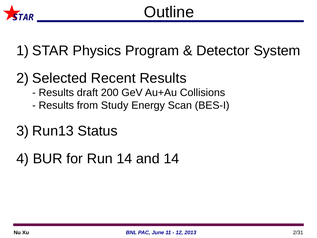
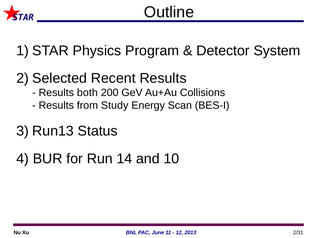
draft: draft -> both (87, 93)
and 14: 14 -> 10 (171, 158)
